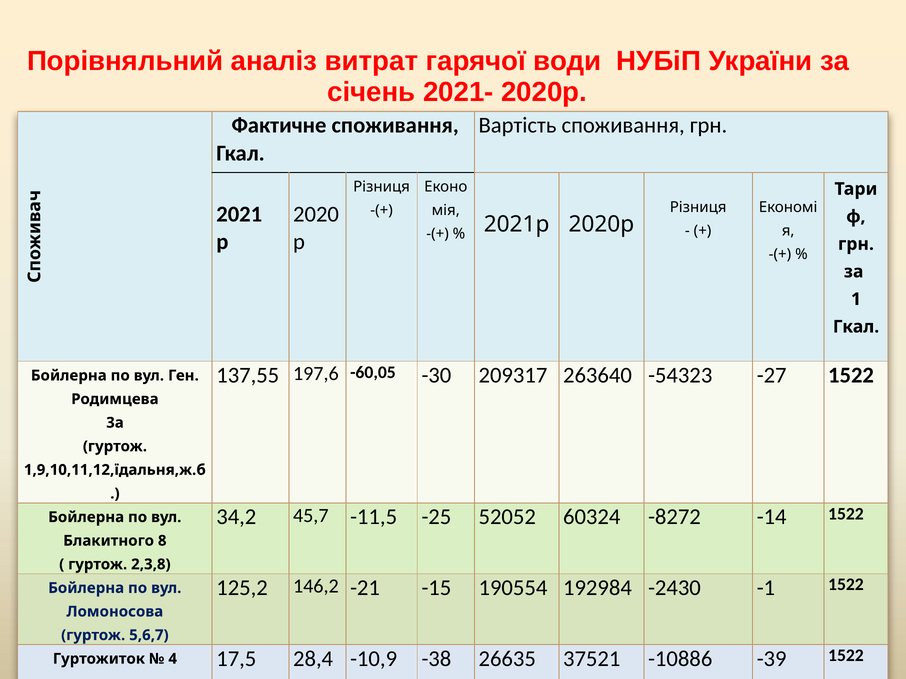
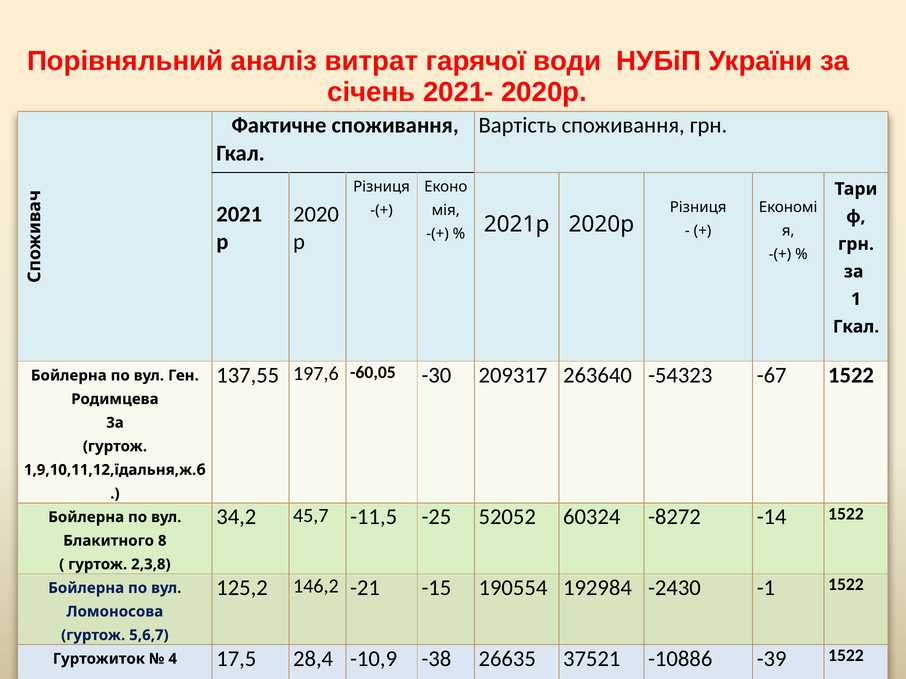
-27: -27 -> -67 (772, 376)
